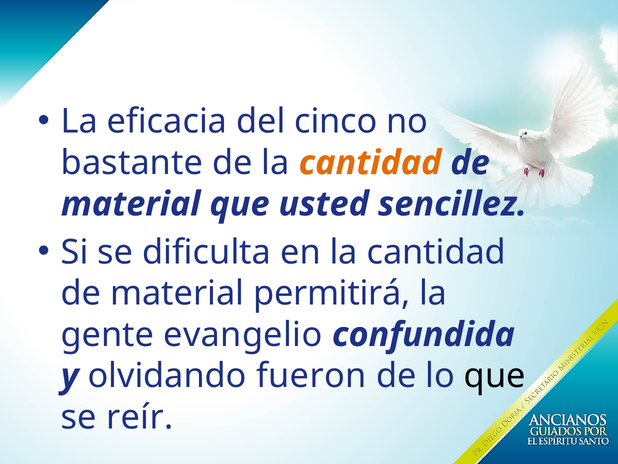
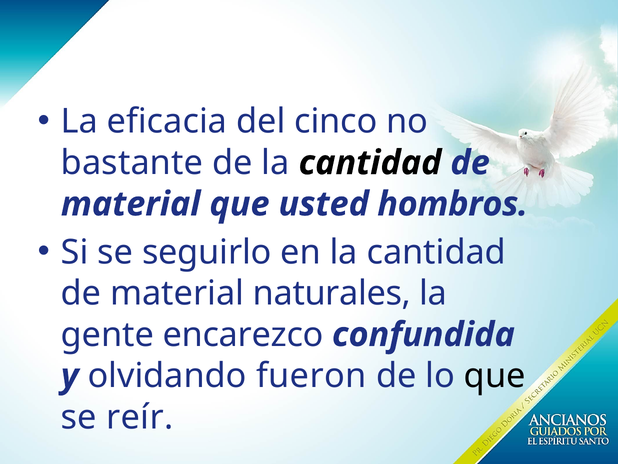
cantidad colour: orange -> black (370, 163)
sencillez: sencillez -> hombros (453, 204)
dificulta: dificulta -> seguirlo (207, 252)
permitirá: permitirá -> naturales (332, 293)
evangelio: evangelio -> encarezco (243, 334)
